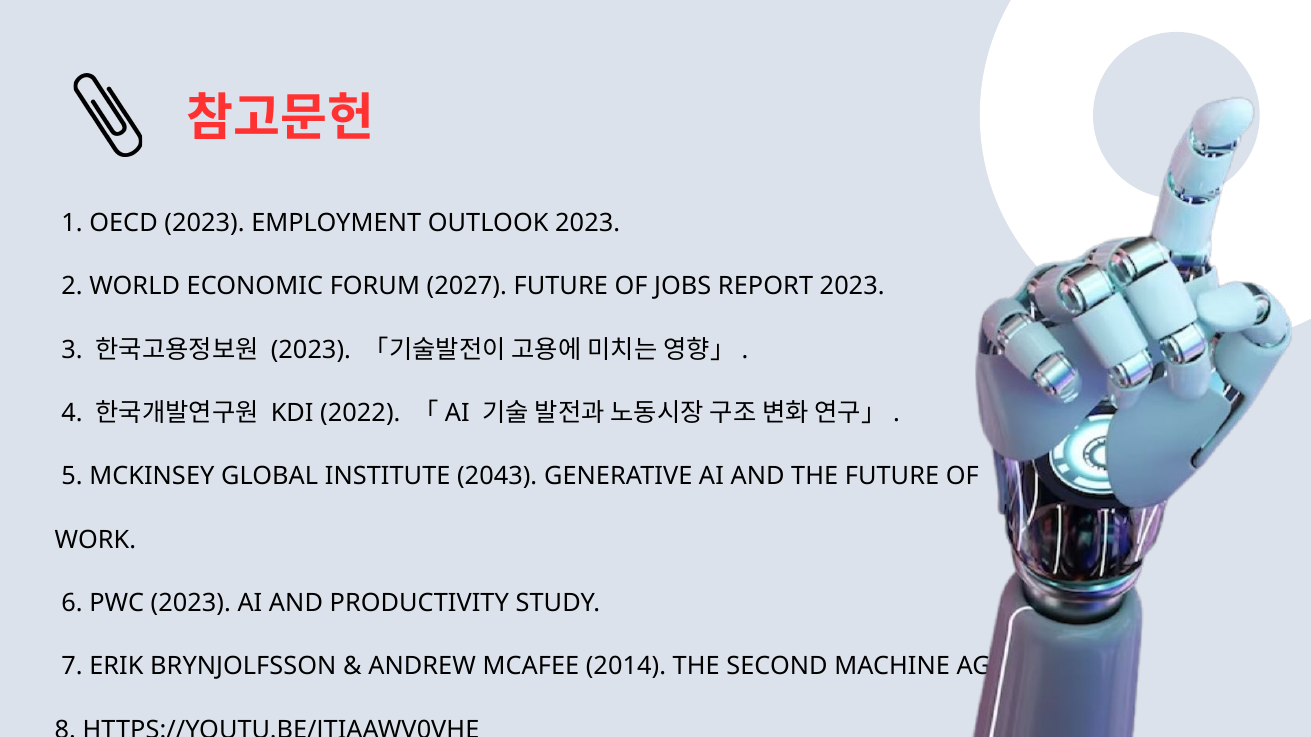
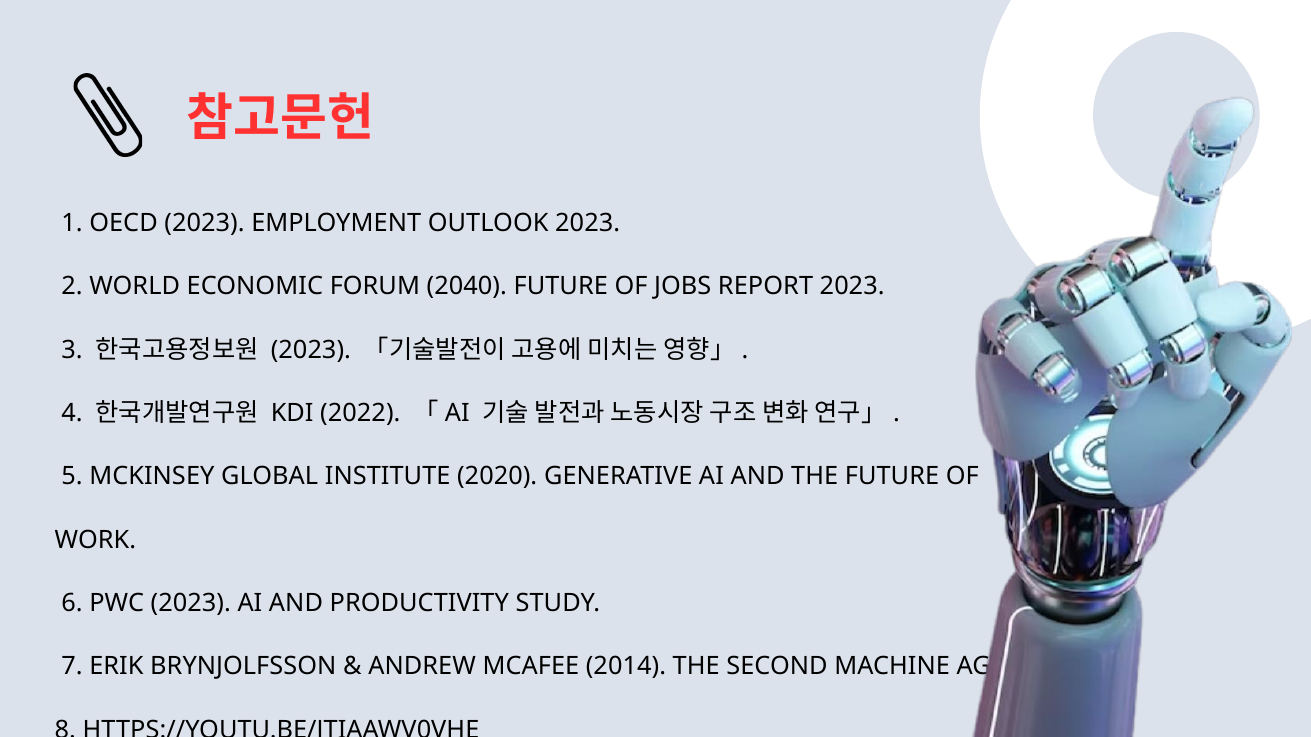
2027: 2027 -> 2040 (467, 287)
2043: 2043 -> 2020 (497, 477)
